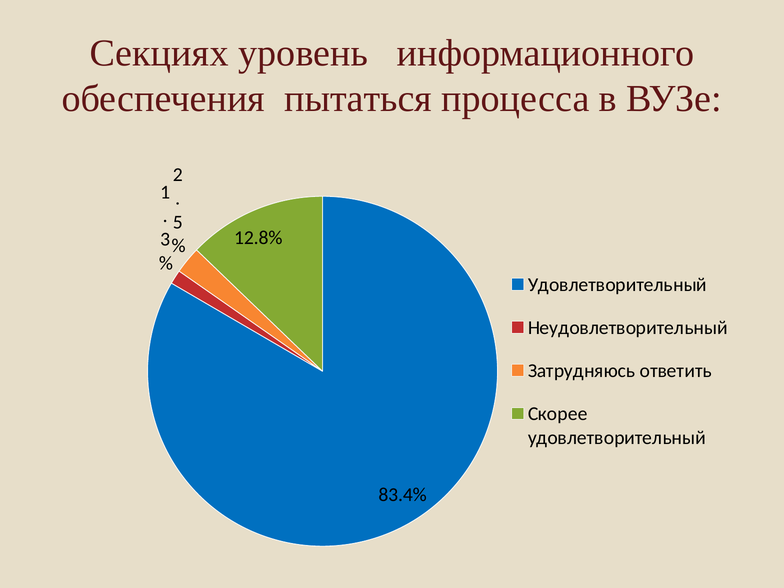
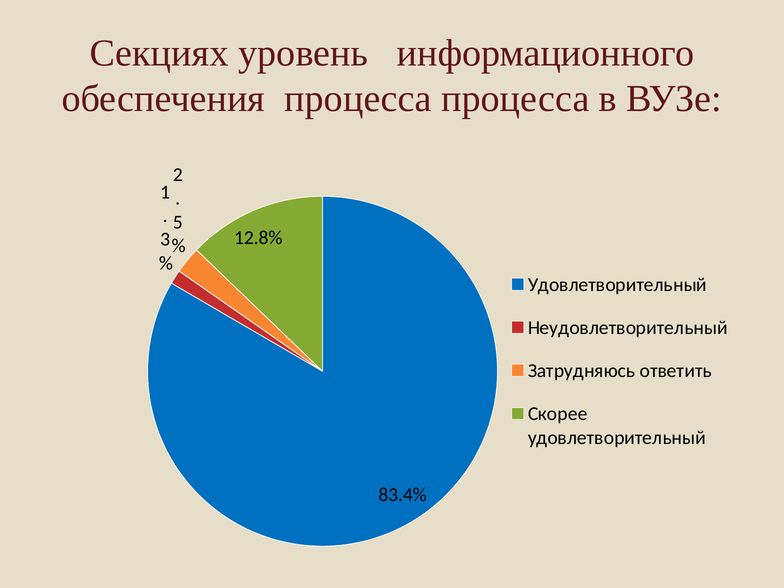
обеспечения пытаться: пытаться -> процесса (358, 99)
